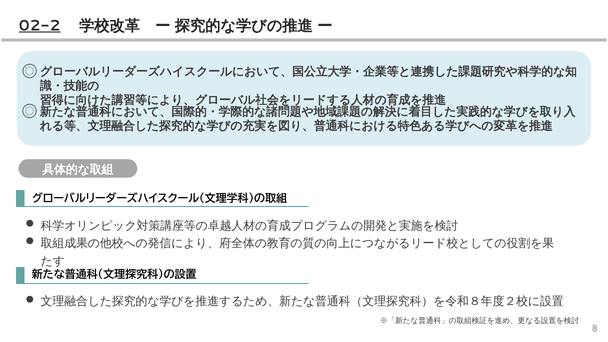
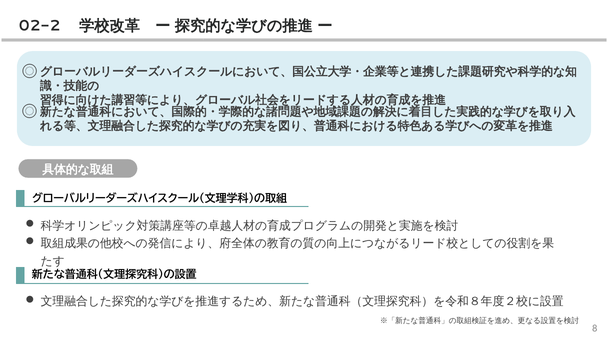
02-2 underline: present -> none (40, 26)
